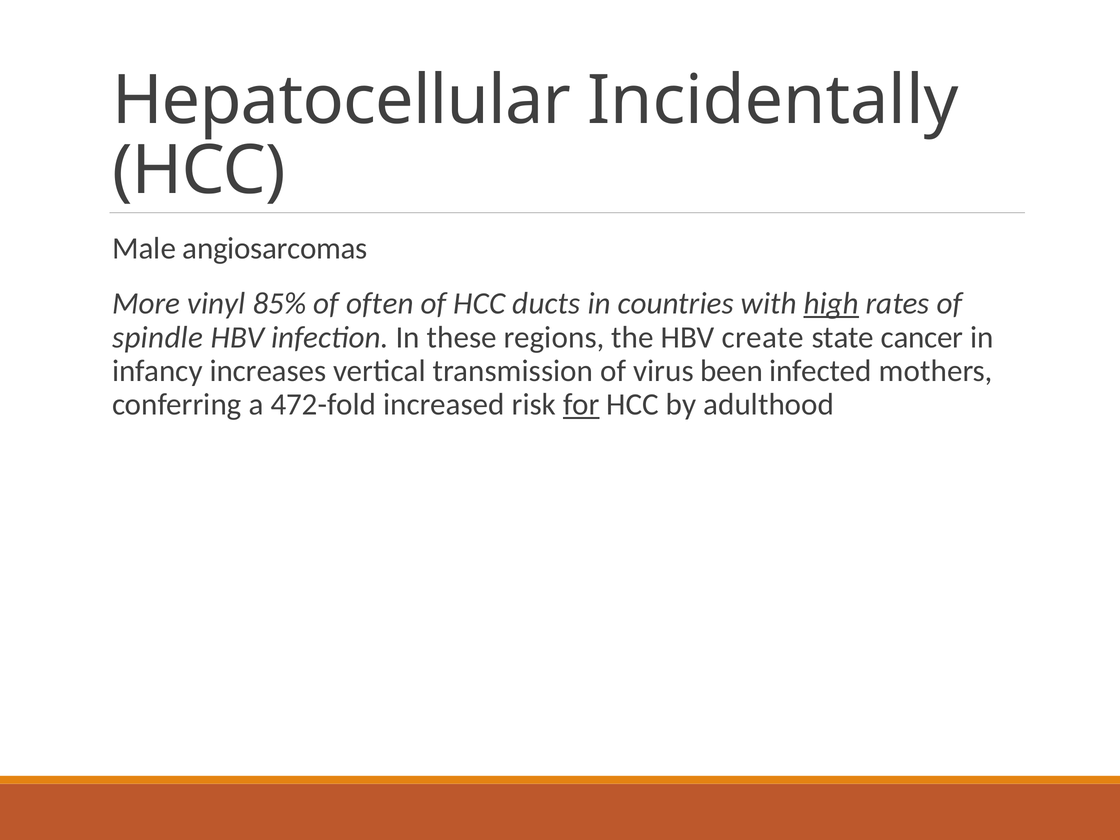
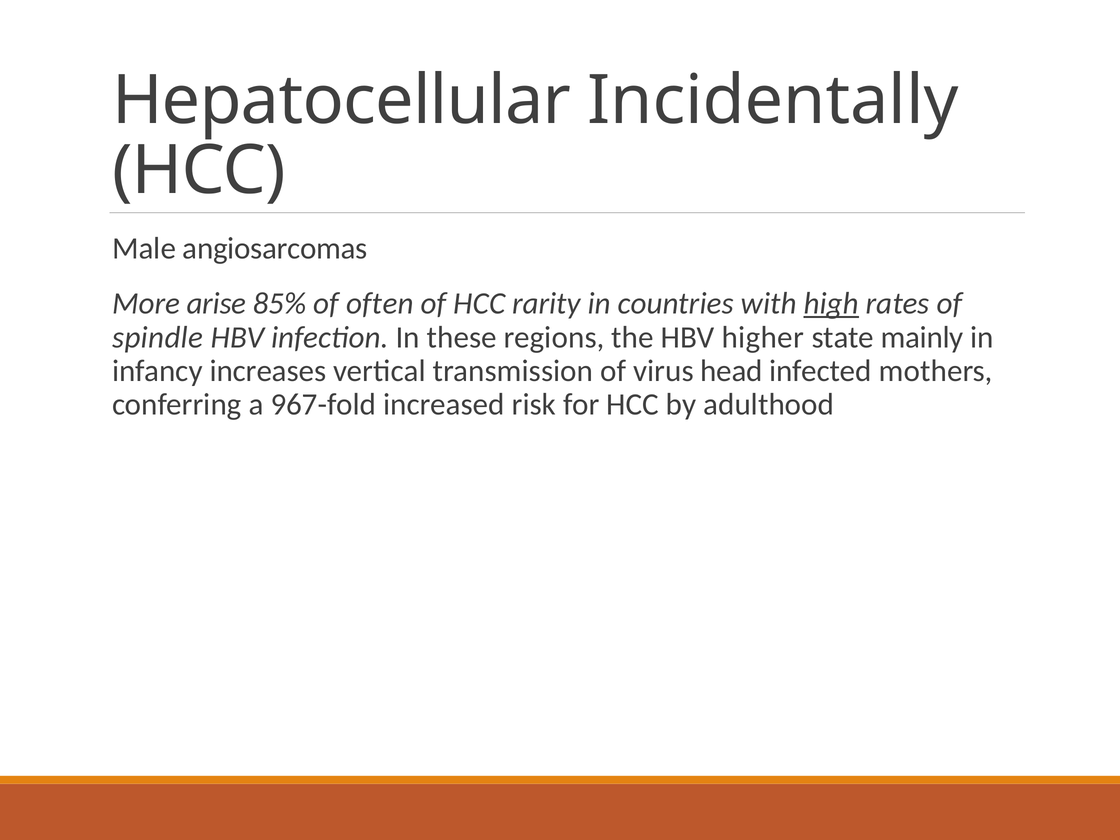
vinyl: vinyl -> arise (216, 304)
ducts: ducts -> rarity (547, 304)
create: create -> higher (763, 337)
cancer: cancer -> mainly (922, 337)
been: been -> head (732, 371)
472-fold: 472-fold -> 967-fold (323, 404)
for underline: present -> none (581, 404)
